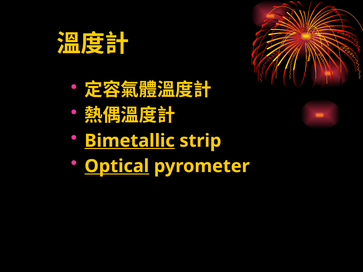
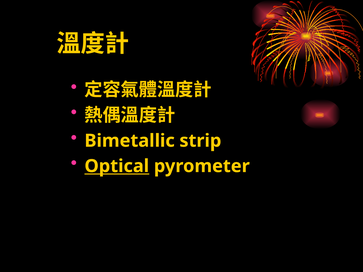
Bimetallic underline: present -> none (130, 141)
